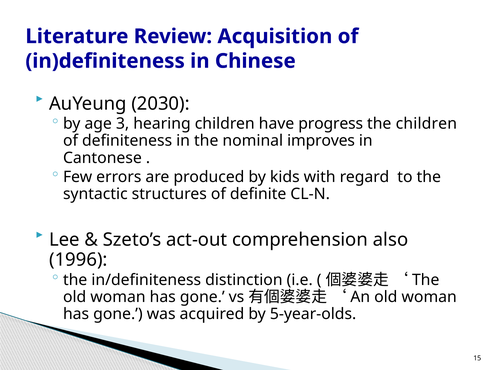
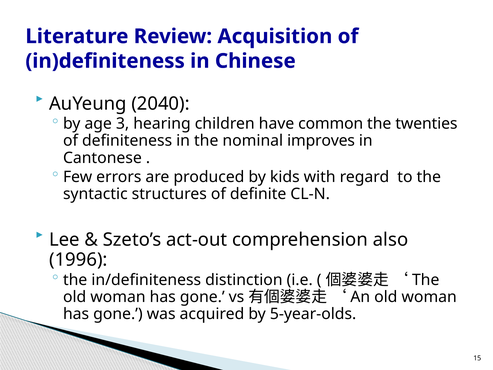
2030: 2030 -> 2040 (161, 104)
progress: progress -> common (331, 124)
the children: children -> twenties (426, 124)
